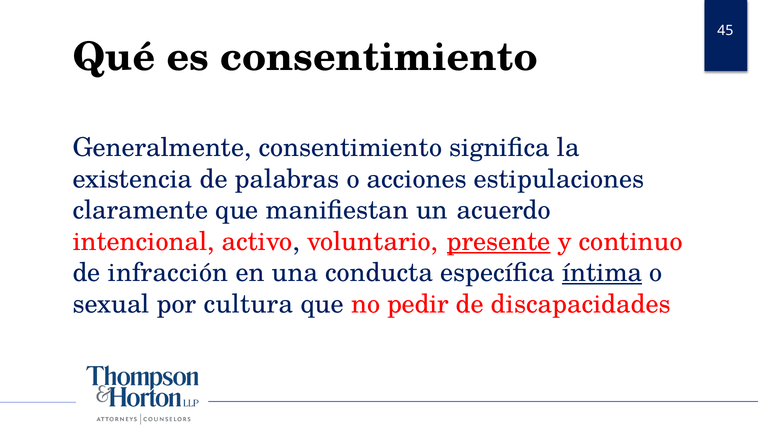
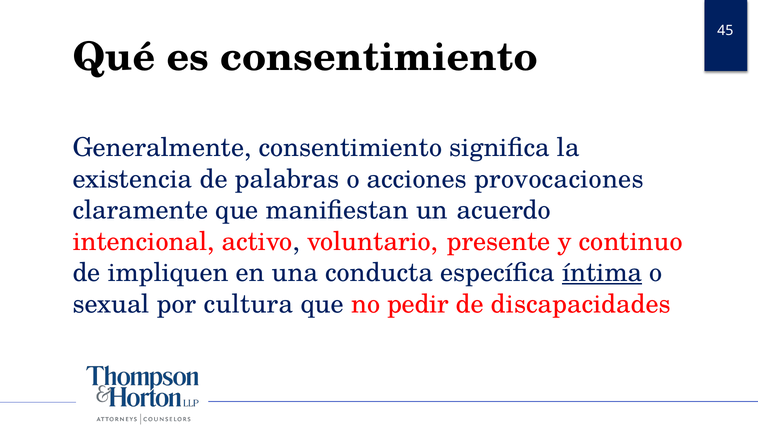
estipulaciones: estipulaciones -> provocaciones (559, 179)
presente underline: present -> none (499, 242)
infracción: infracción -> impliquen (168, 273)
